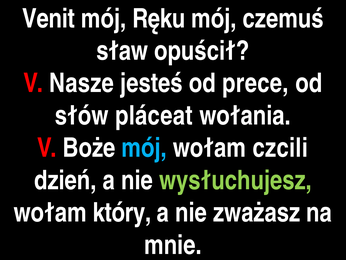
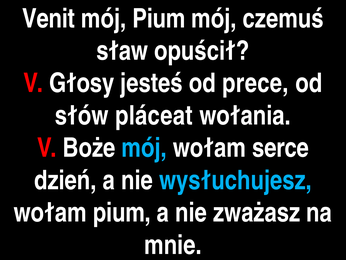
mój Ręku: Ręku -> Pium (159, 19)
Nasze: Nasze -> Głosy (82, 83)
czcili: czcili -> serce (281, 148)
wysłuchujesz colour: light green -> light blue (235, 180)
wołam który: który -> pium (122, 212)
